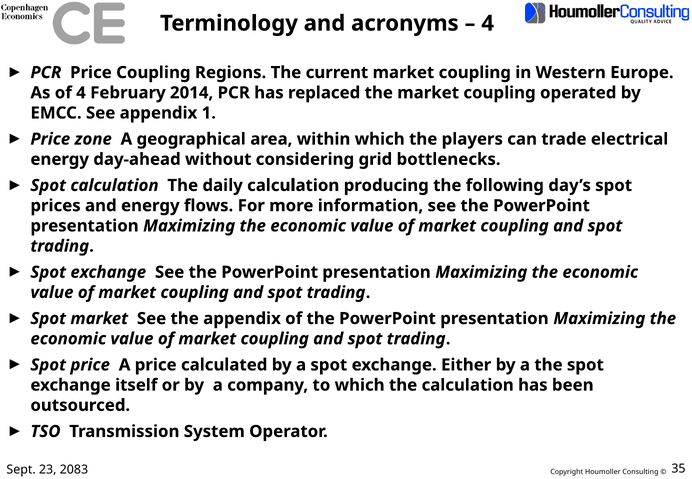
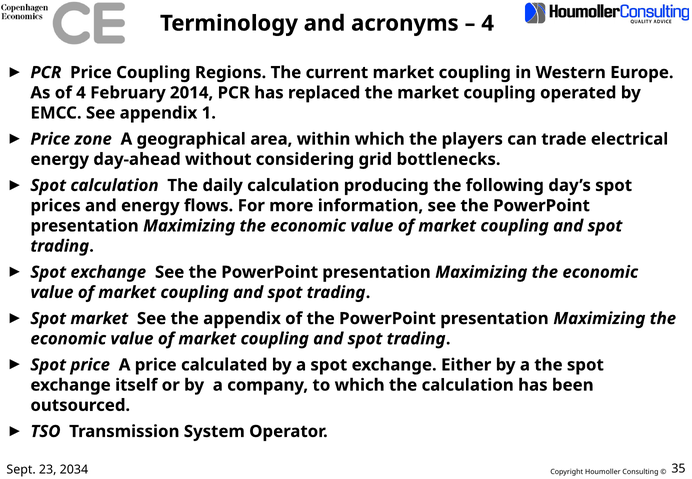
2083: 2083 -> 2034 (74, 470)
